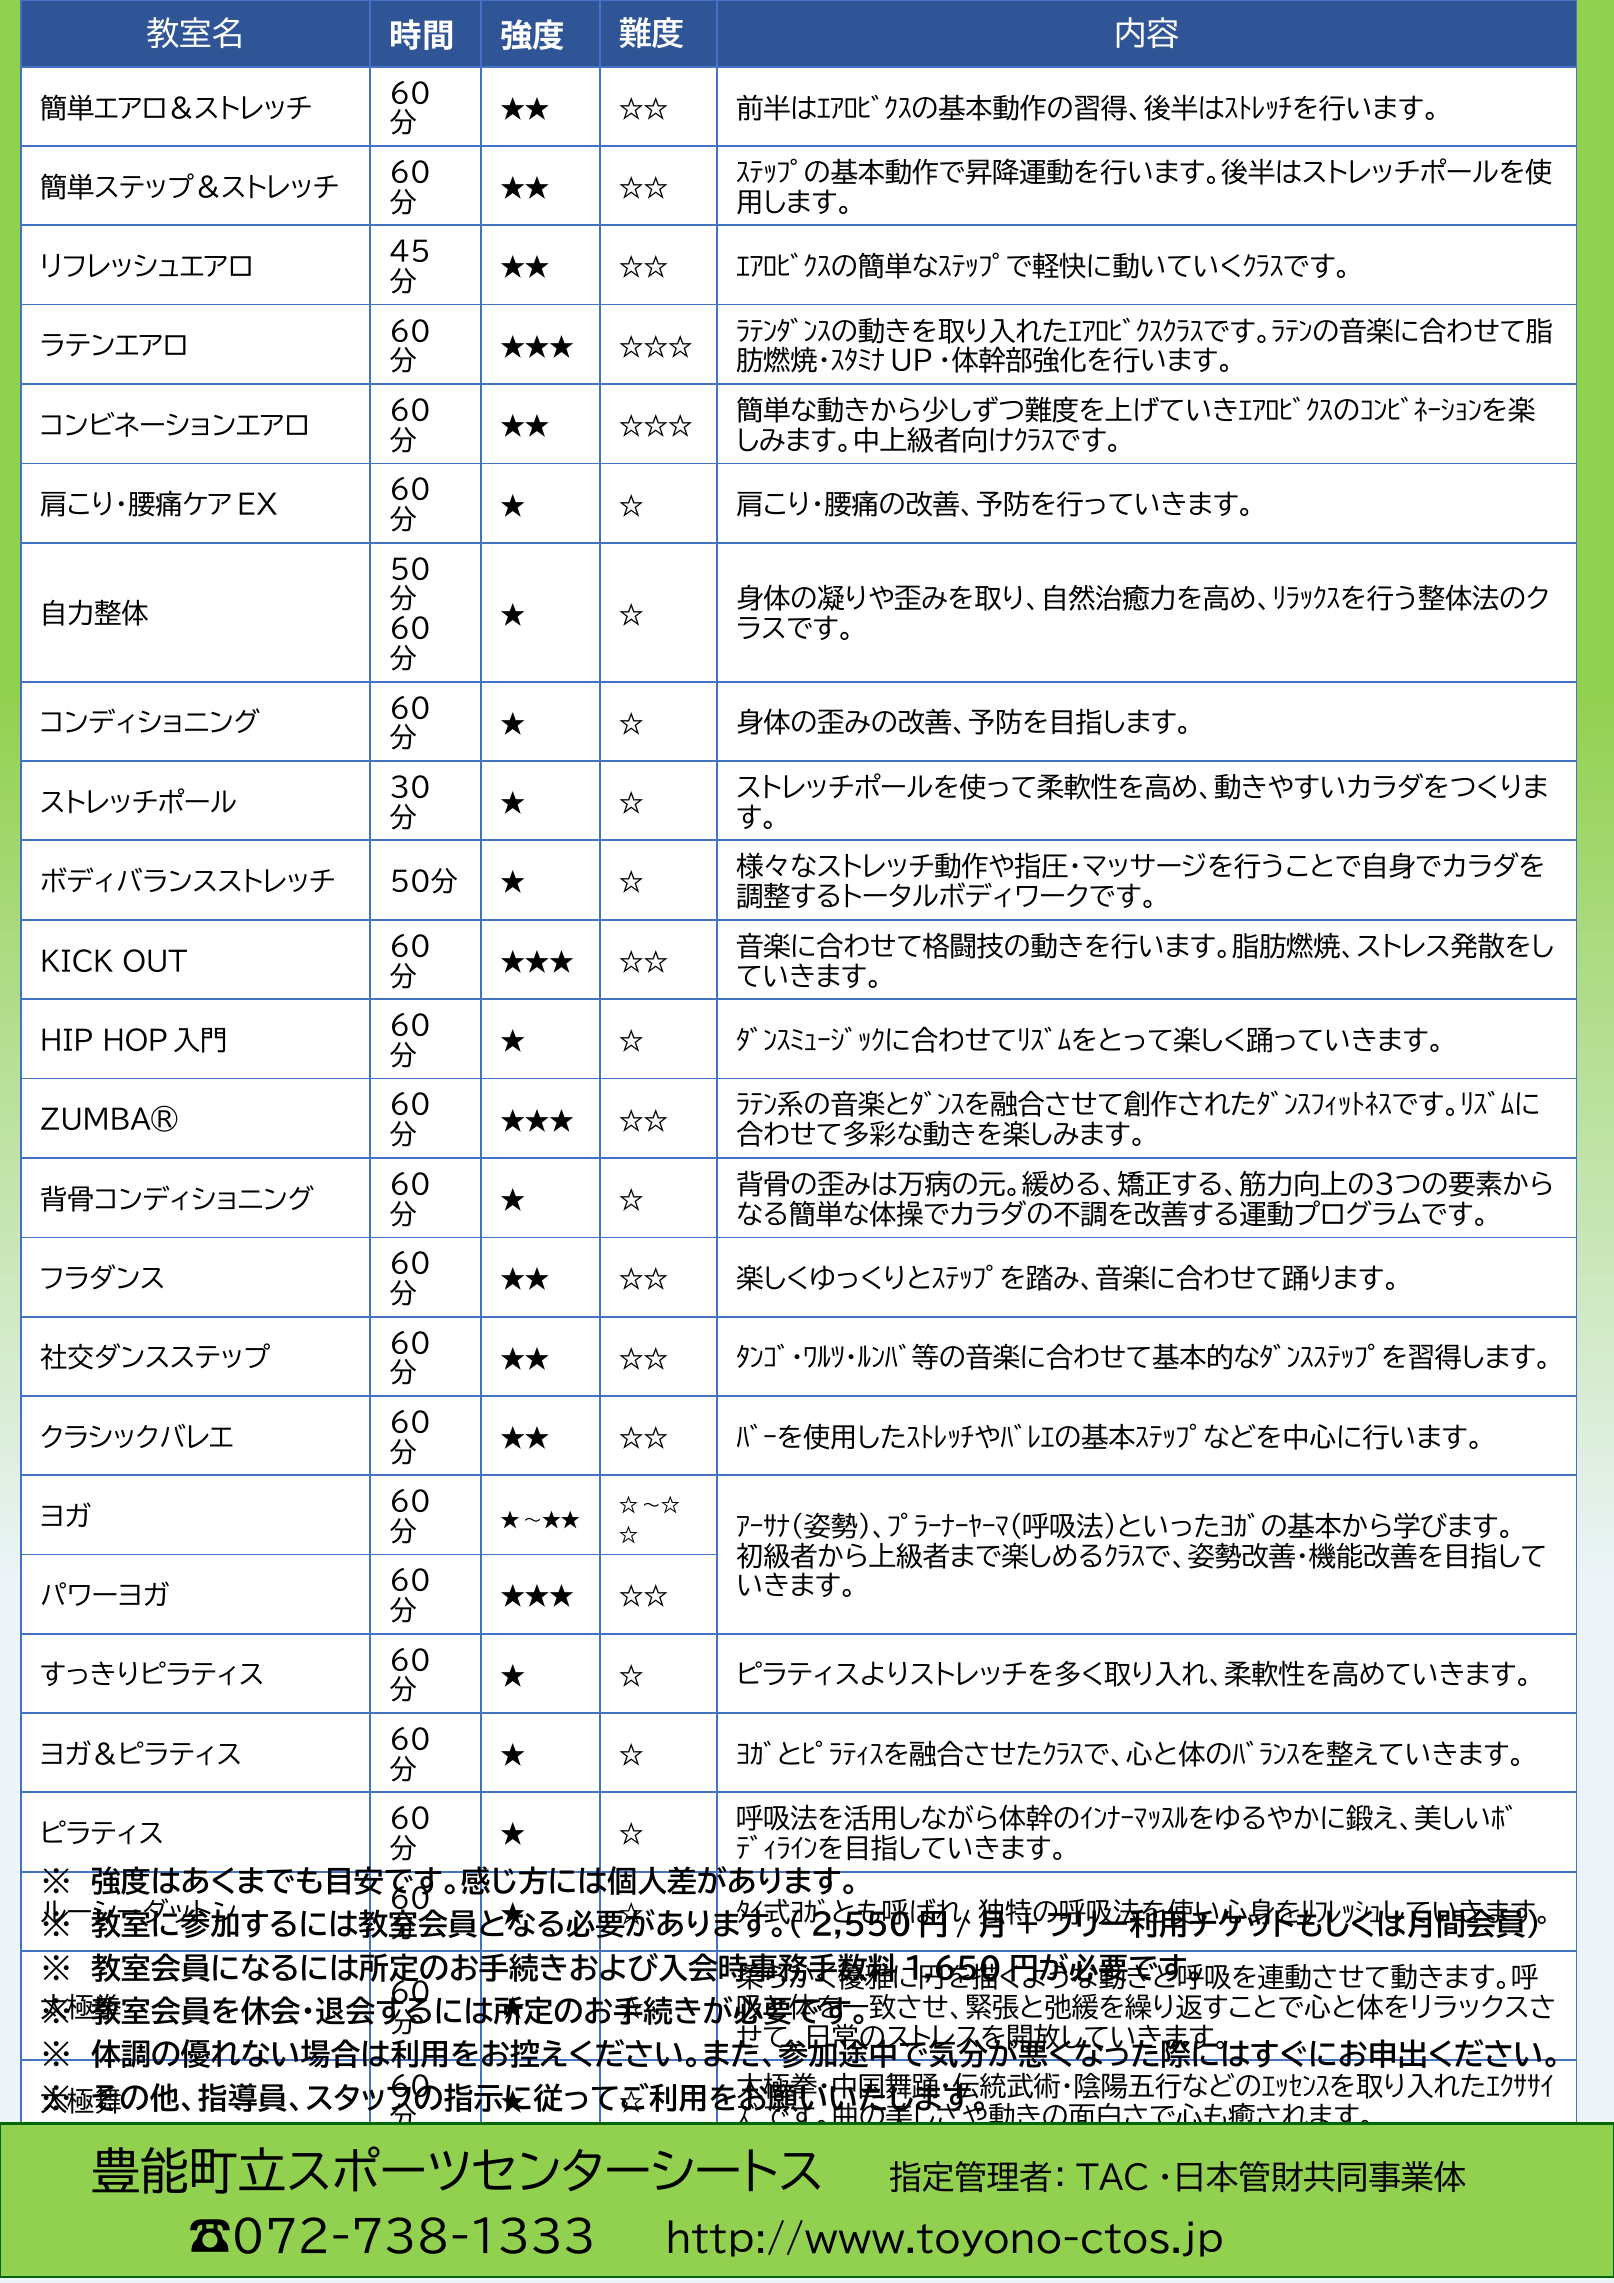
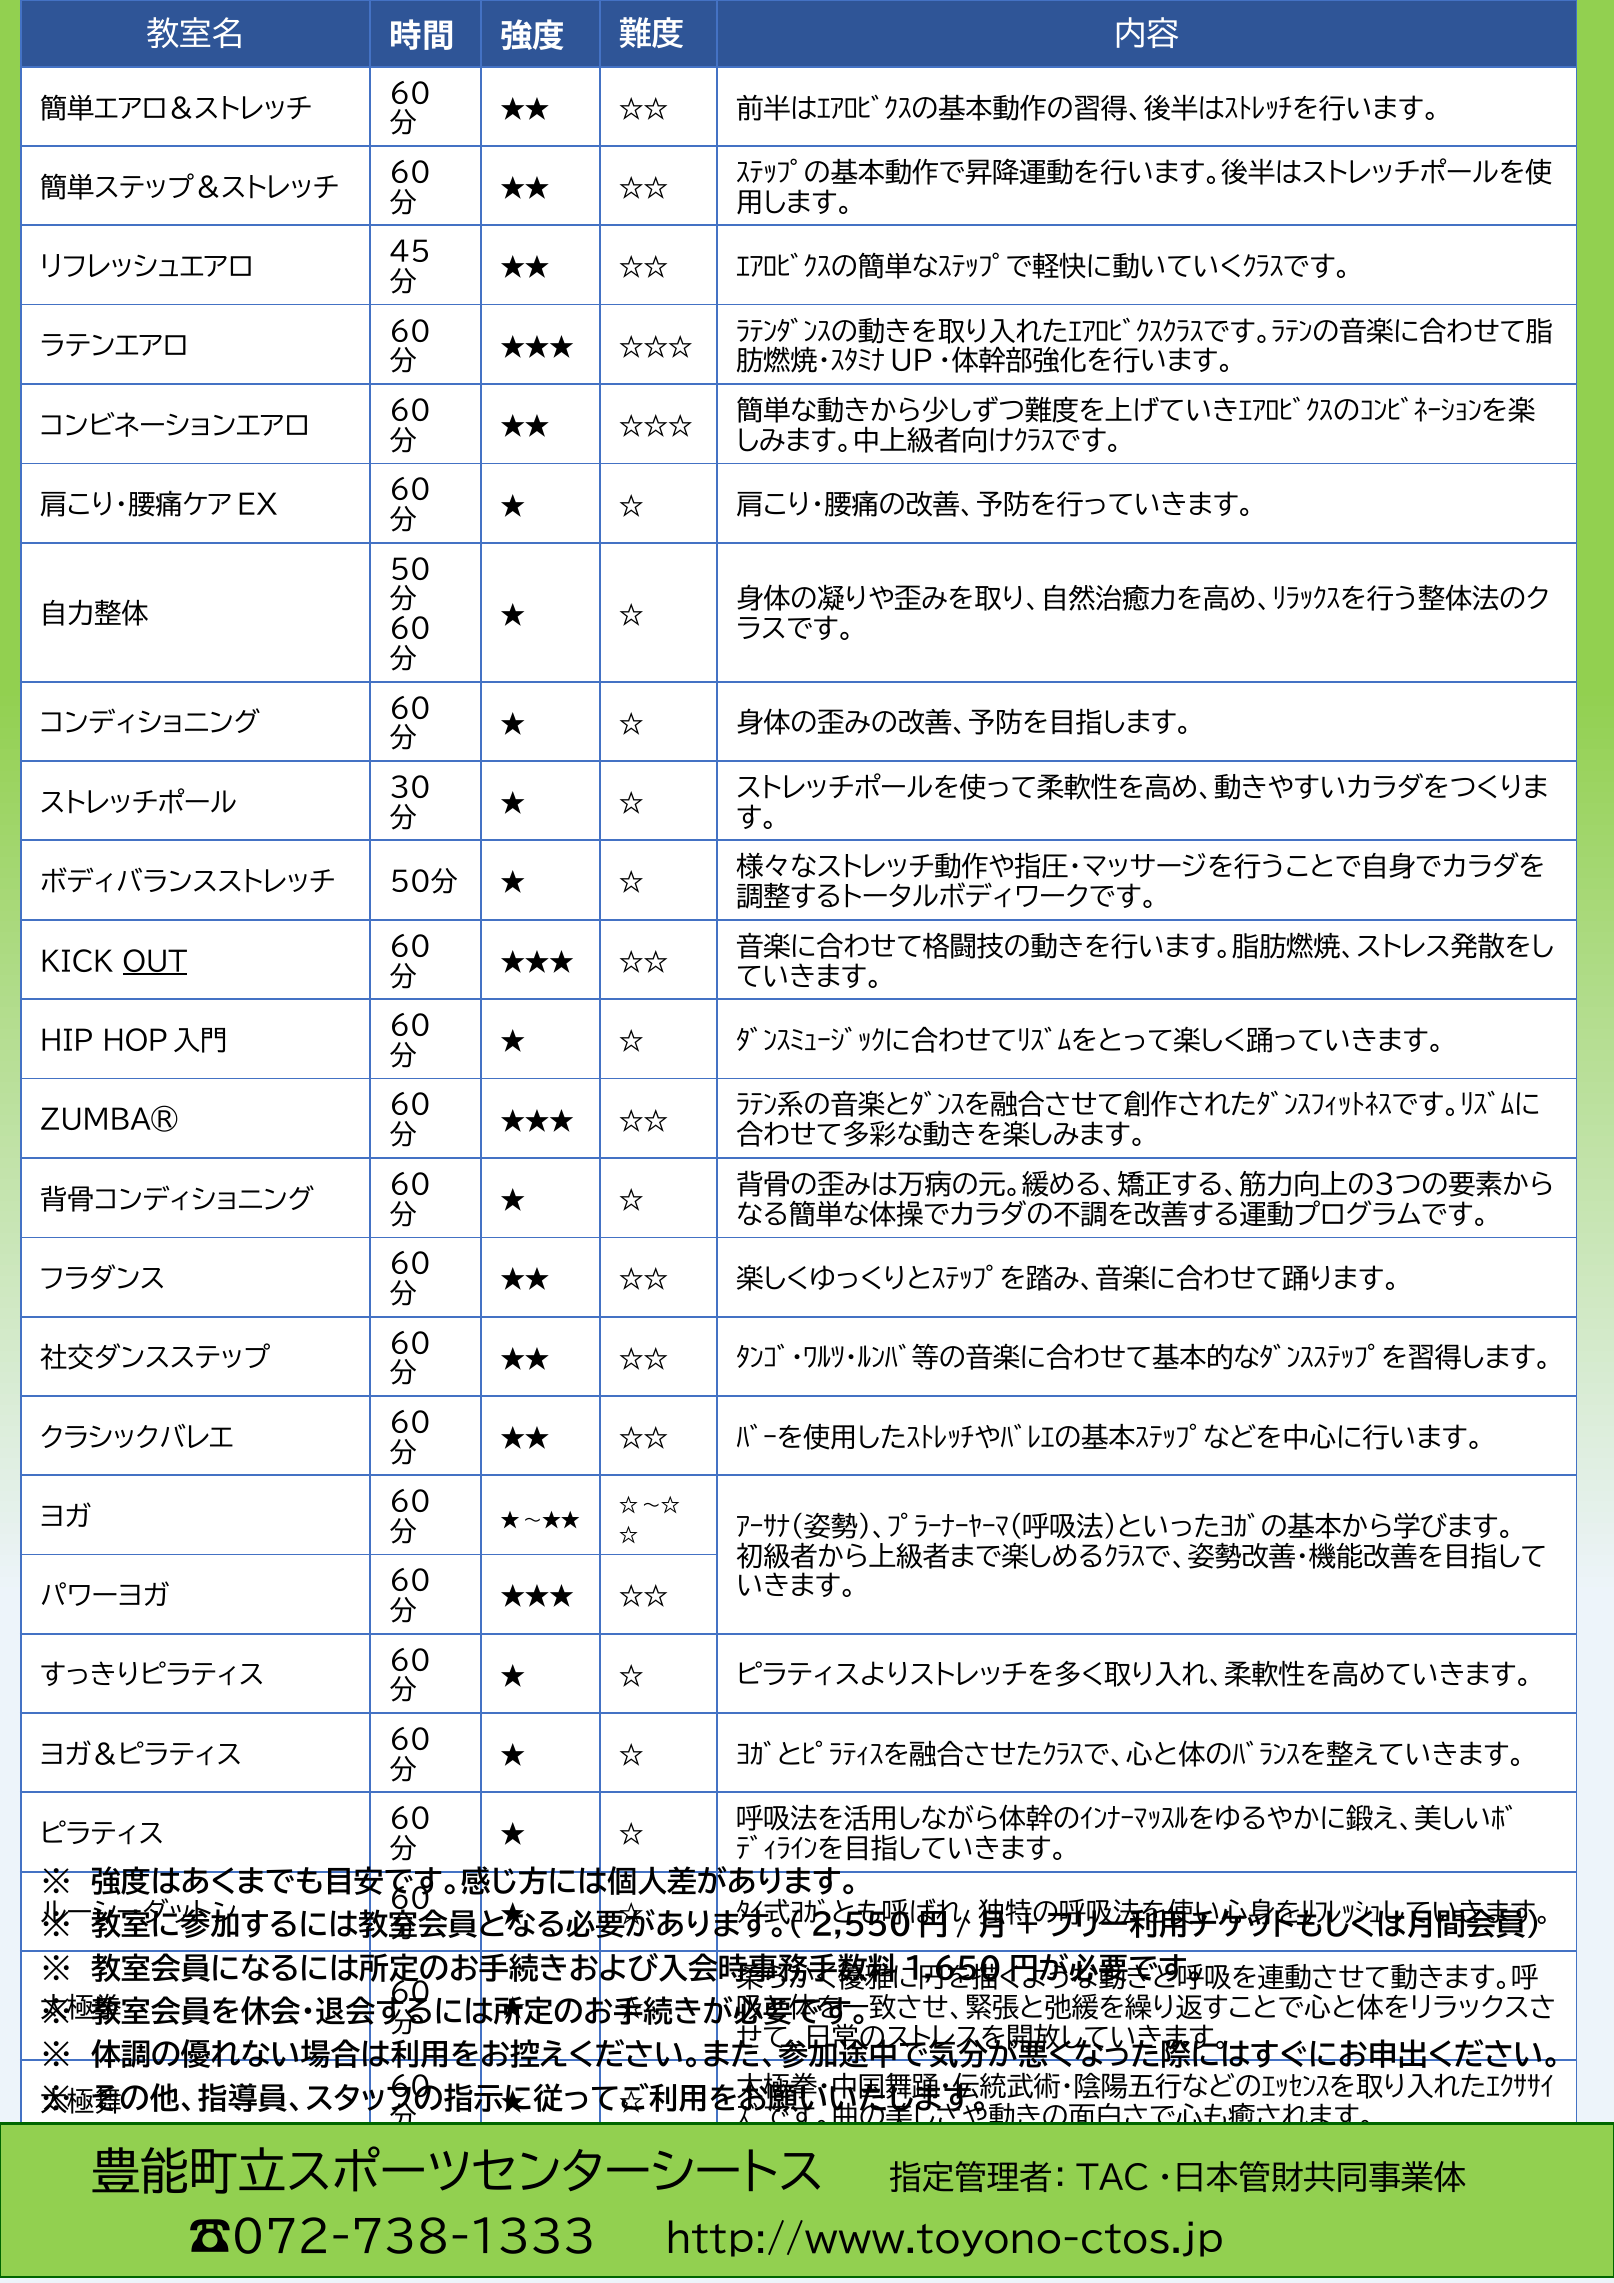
OUT underline: none -> present (155, 962)
